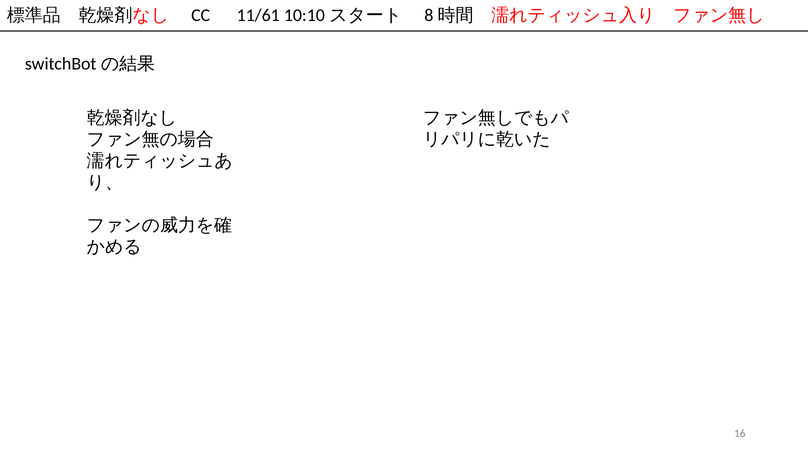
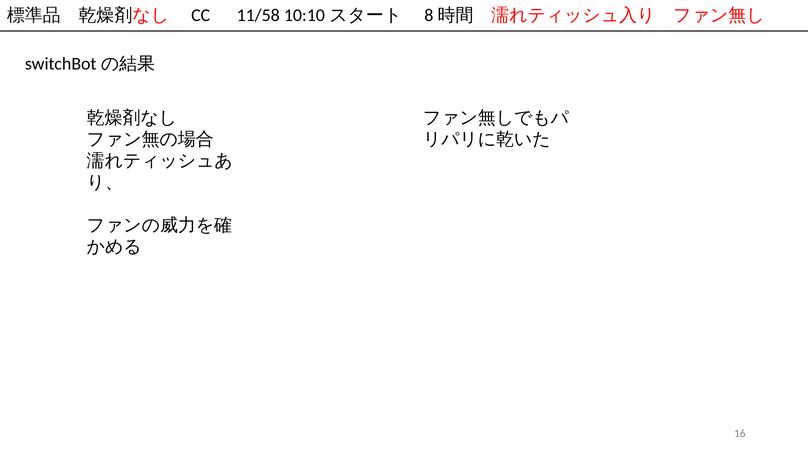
11/61: 11/61 -> 11/58 (258, 16)
